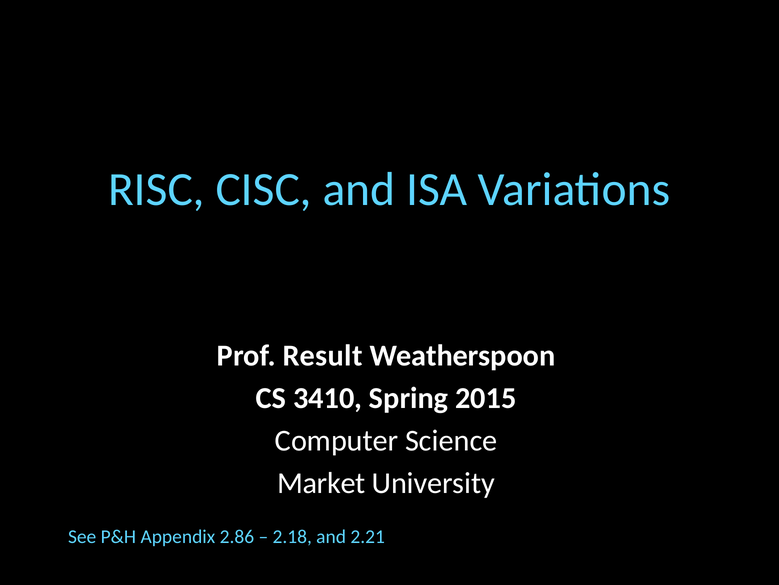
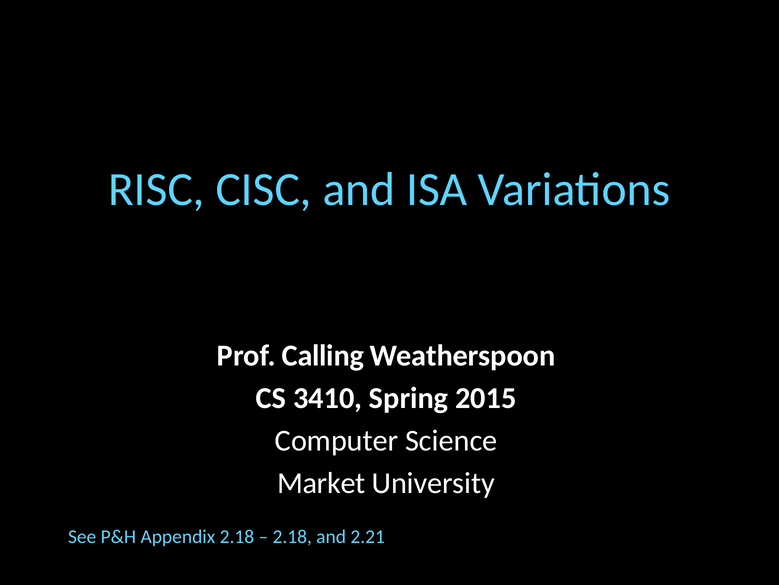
Result: Result -> Calling (323, 355)
Appendix 2.86: 2.86 -> 2.18 (237, 536)
